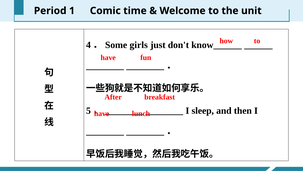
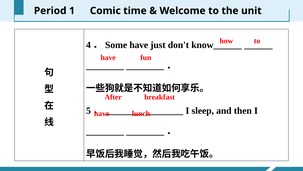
girls: girls -> have (139, 45)
